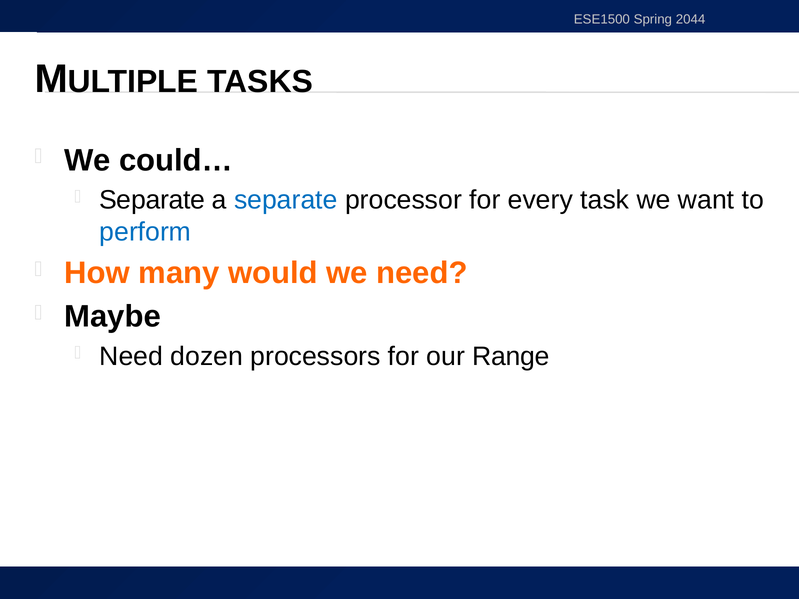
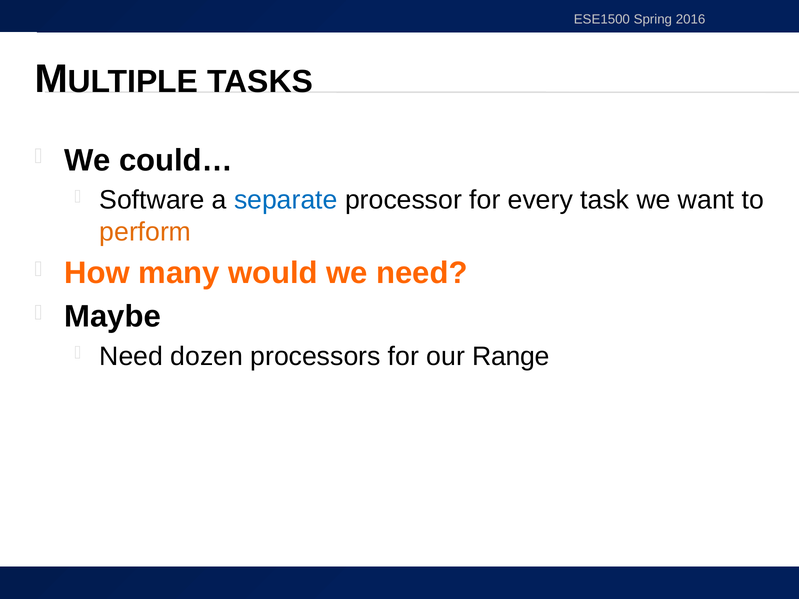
2044: 2044 -> 2016 (691, 20)
Separate: Separate -> Software (152, 200)
perform colour: blue -> orange (145, 232)
